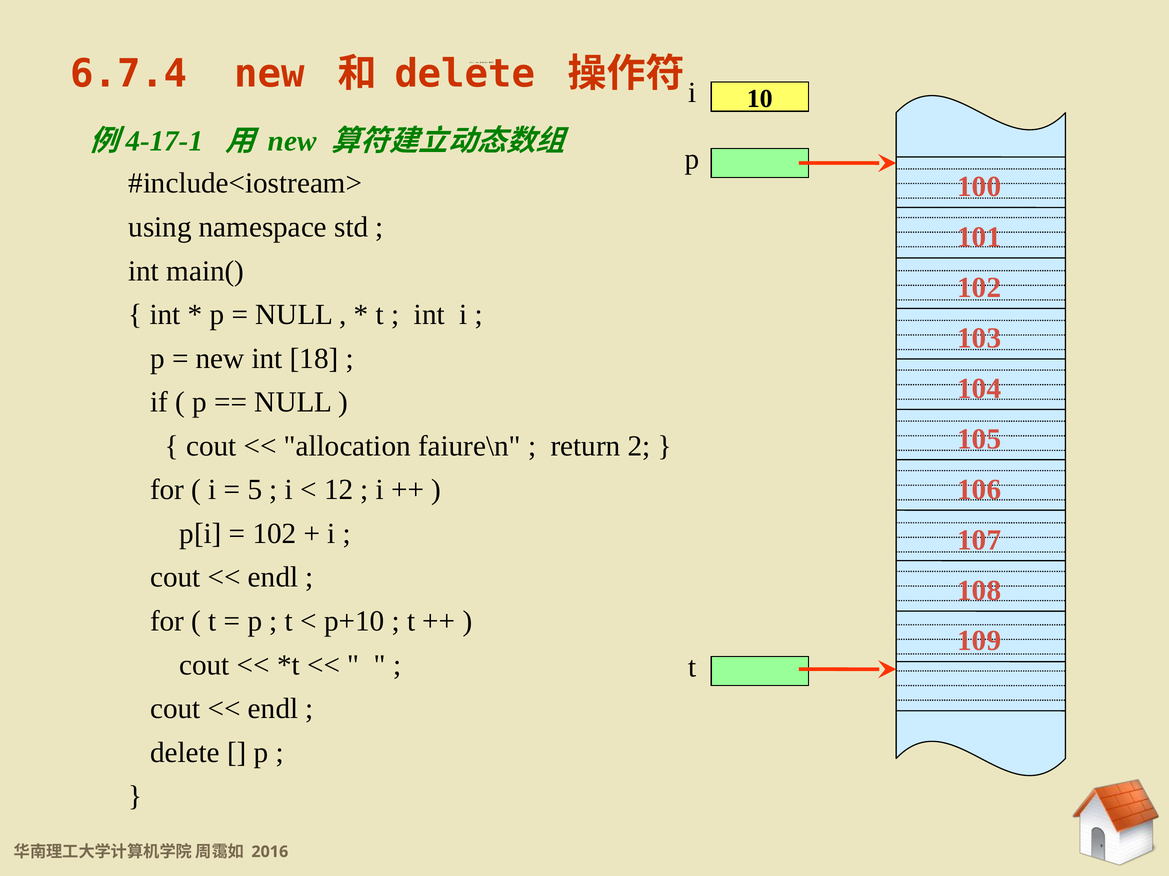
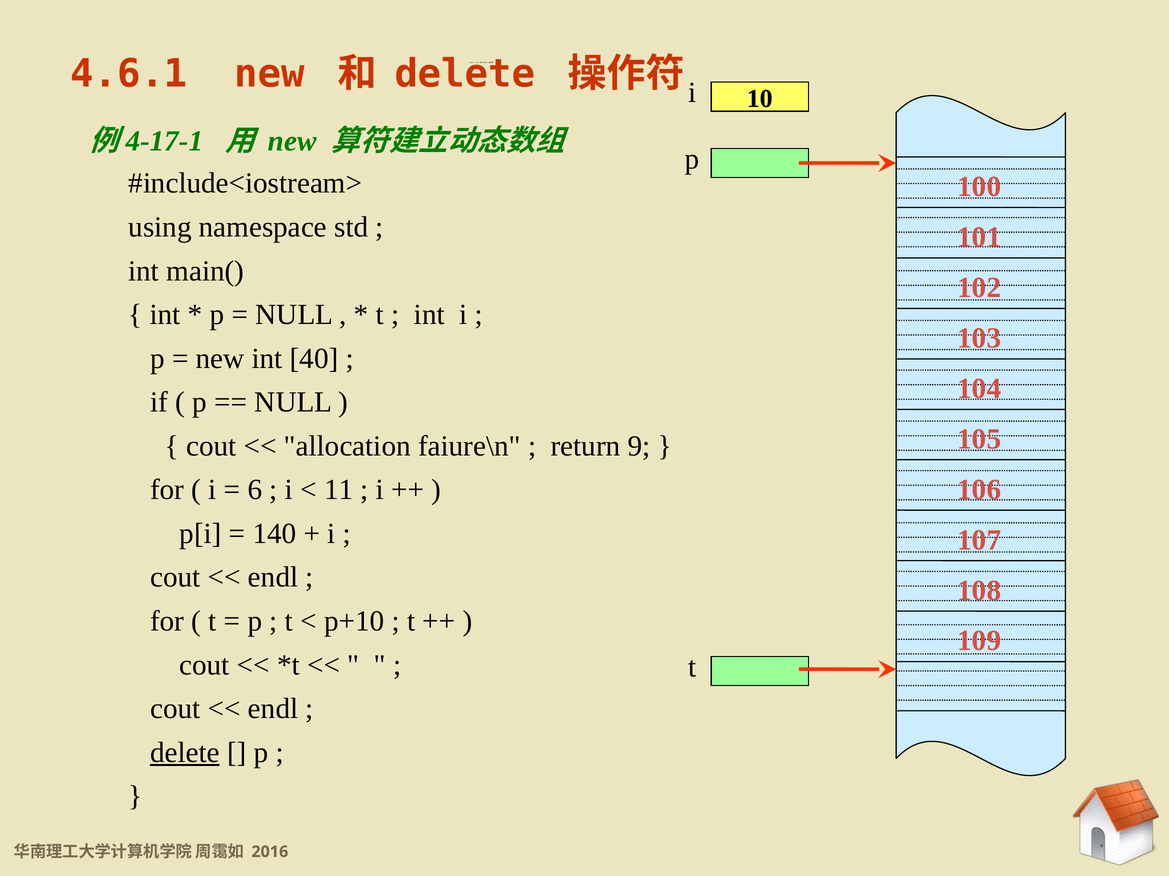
6.7.4: 6.7.4 -> 4.6.1 (129, 74)
18: 18 -> 40 (314, 359)
2: 2 -> 9 (639, 446)
5: 5 -> 6 (255, 490)
12: 12 -> 11 (339, 490)
102: 102 -> 140 (275, 534)
delete underline: none -> present (185, 753)
